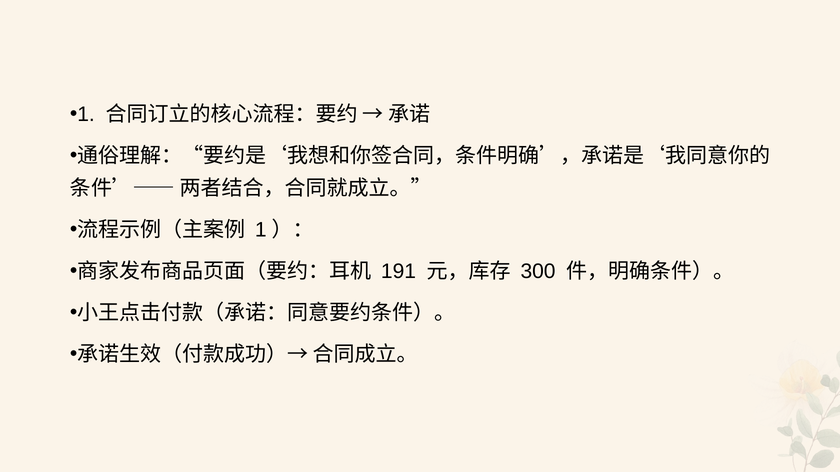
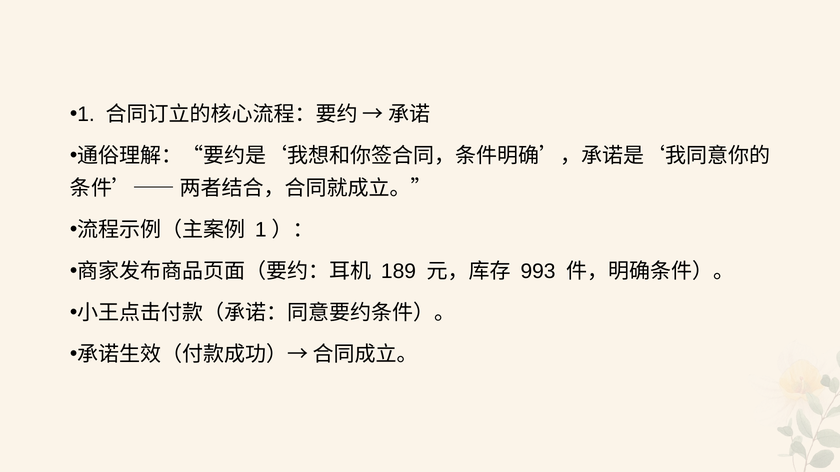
191: 191 -> 189 (398, 272)
300: 300 -> 993 (538, 272)
